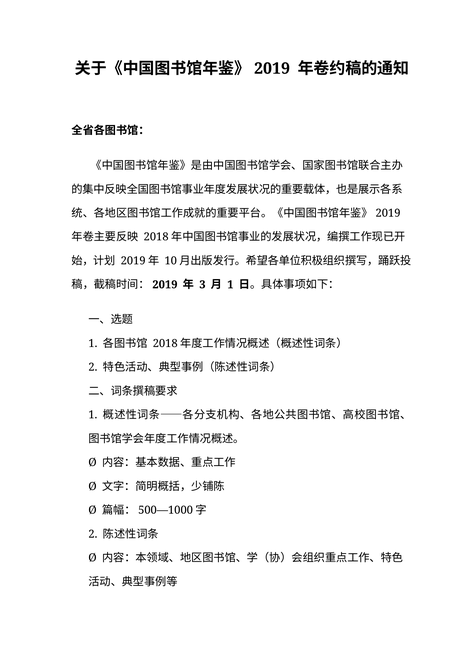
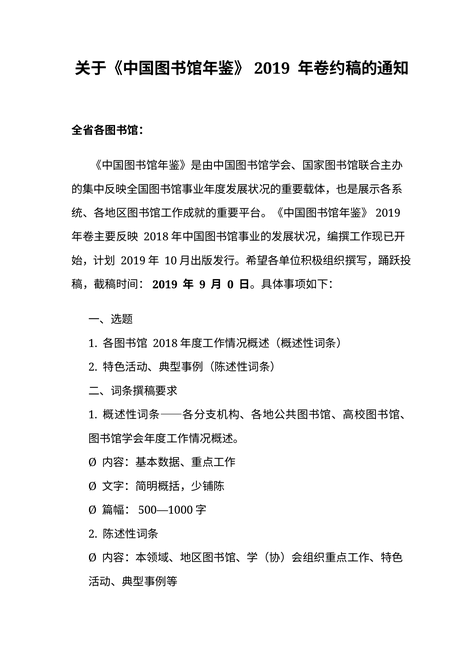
3: 3 -> 9 (202, 285)
1: 1 -> 0 (230, 285)
